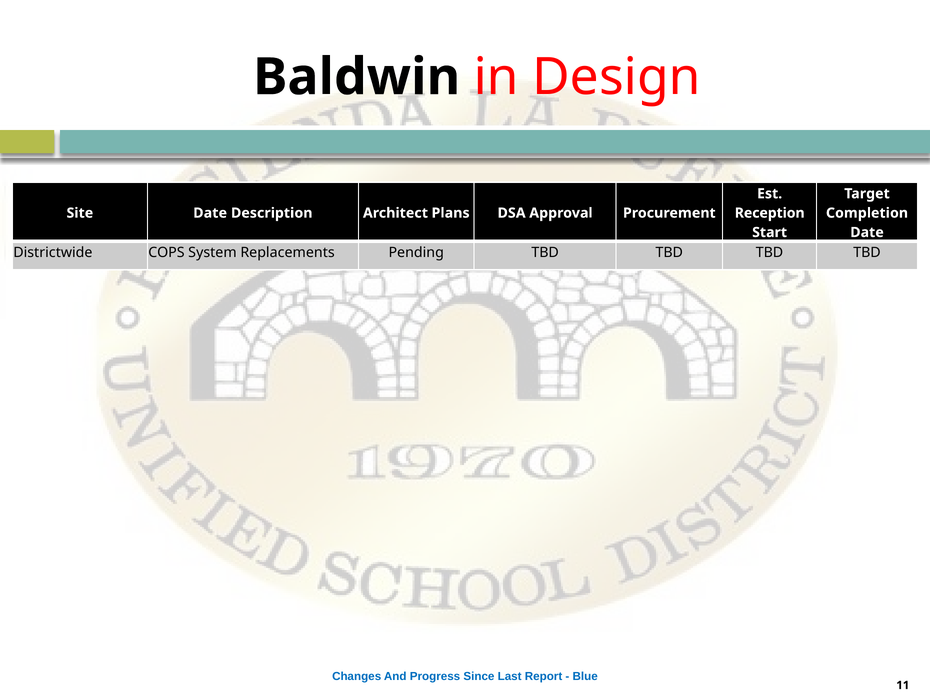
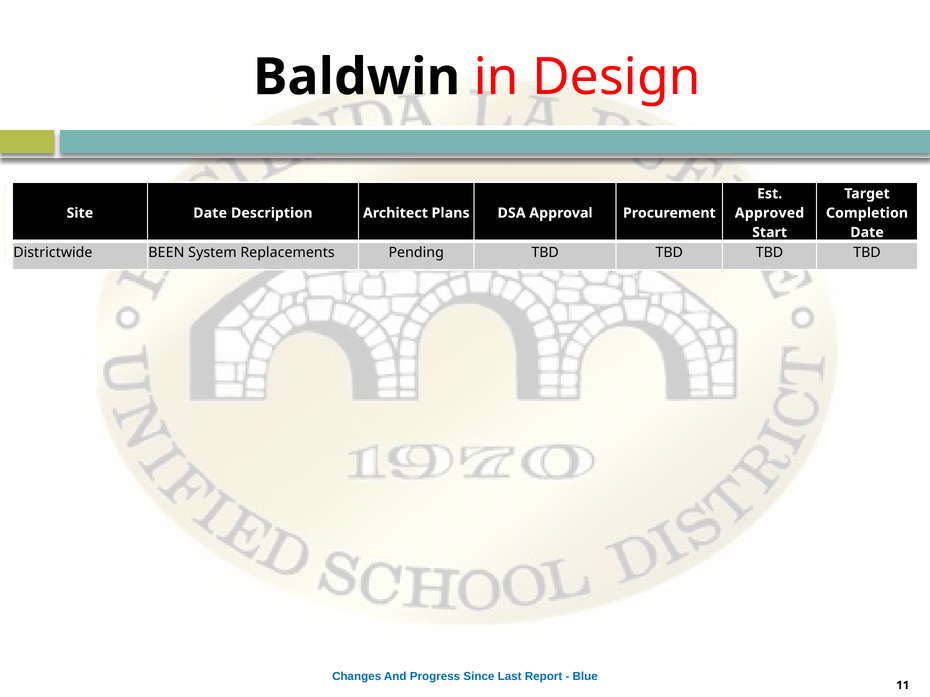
Reception: Reception -> Approved (770, 213)
COPS: COPS -> BEEN (166, 253)
